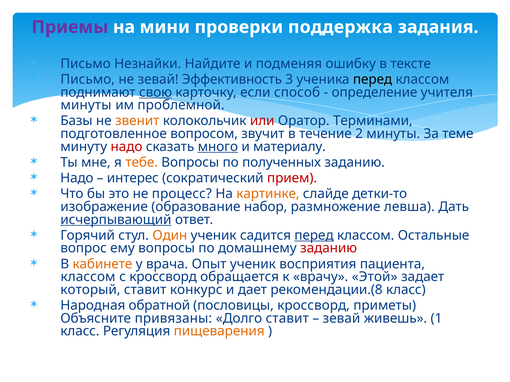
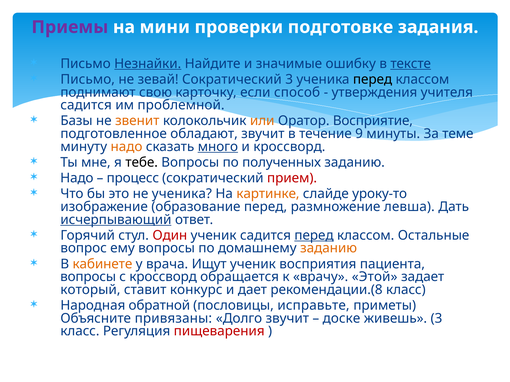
поддержка: поддержка -> подготовке (340, 27)
Незнайки underline: none -> present (148, 64)
подменяя: подменяя -> значимые (289, 64)
тексте underline: none -> present (411, 64)
зевай Эффективность: Эффективность -> Сократический (232, 79)
свою underline: present -> none (156, 92)
определение: определение -> утверждения (374, 92)
минуты: минуты -> садится (86, 105)
или colour: red -> orange (262, 121)
Терминами: Терминами -> Восприятие (373, 121)
вопросом: вопросом -> обладают (204, 134)
2: 2 -> 9 (359, 134)
надо colour: red -> orange (126, 147)
и материалу: материалу -> кроссворд (289, 147)
тебе colour: orange -> black (142, 163)
интерес: интерес -> процесс (133, 178)
не процесс: процесс -> ученика (182, 194)
детки-то: детки-то -> уроку-то (380, 194)
образование набор: набор -> перед (266, 207)
Один colour: orange -> red (170, 236)
заданию colour: red -> orange (329, 249)
Опыт: Опыт -> Ищут (209, 264)
классом: классом -> вопросы (88, 277)
пословицы кроссворд: кроссворд -> исправьте (314, 306)
Долго ставит: ставит -> звучит (287, 319)
зевай: зевай -> доске (341, 319)
живешь 1: 1 -> 3 (436, 319)
пищеварения colour: orange -> red (219, 332)
